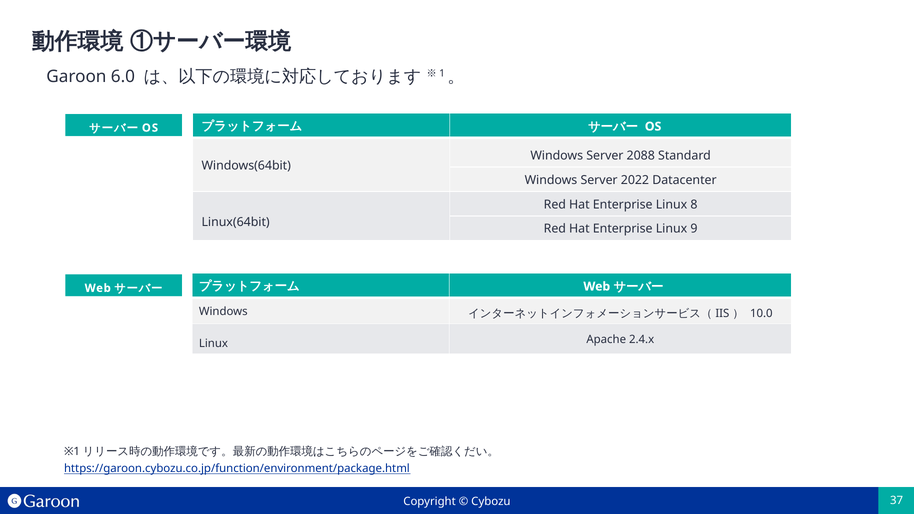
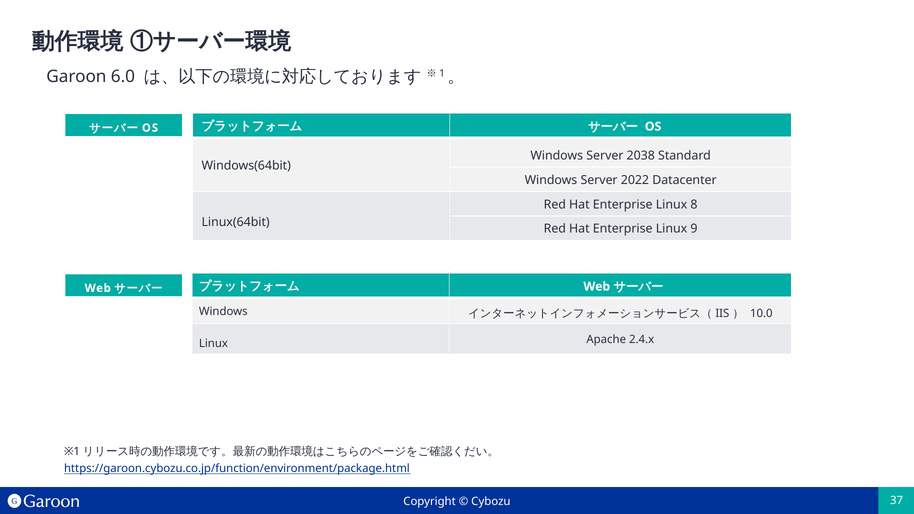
2088: 2088 -> 2038 (641, 156)
